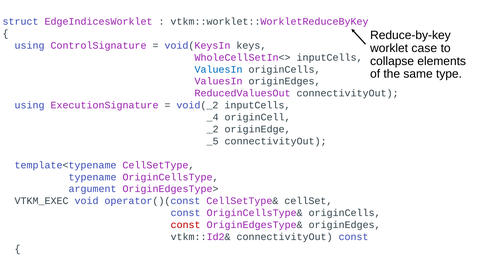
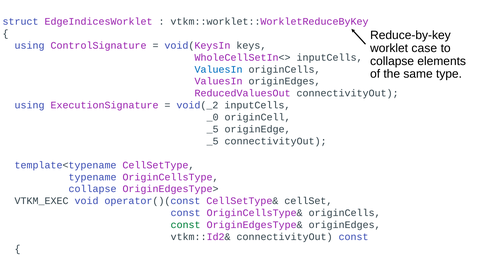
_4: _4 -> _0 (213, 117)
_2: _2 -> _5 (213, 129)
argument: argument -> collapse (93, 189)
const colour: red -> green (186, 225)
